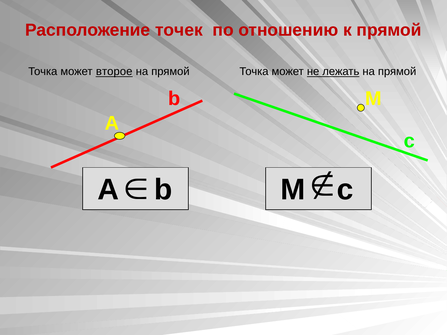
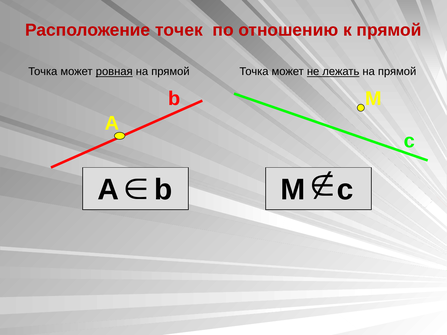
второе: второе -> ровная (114, 72)
